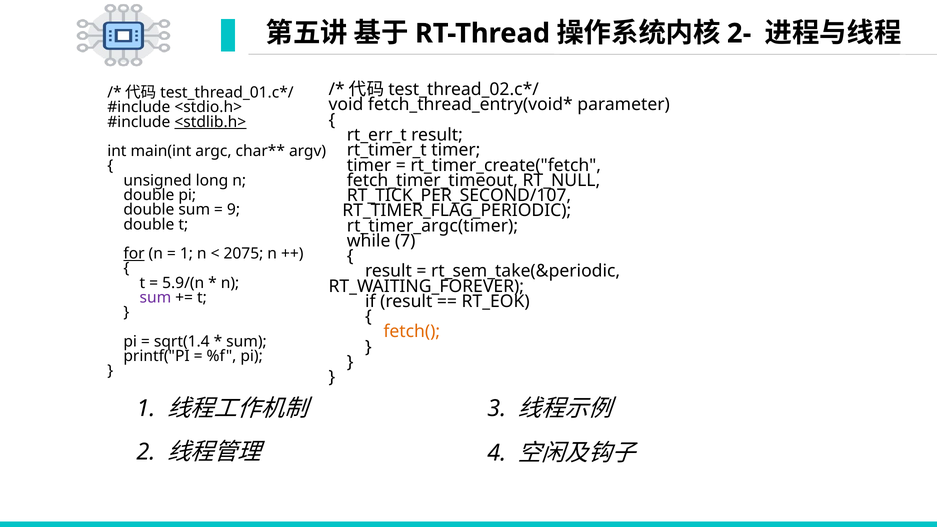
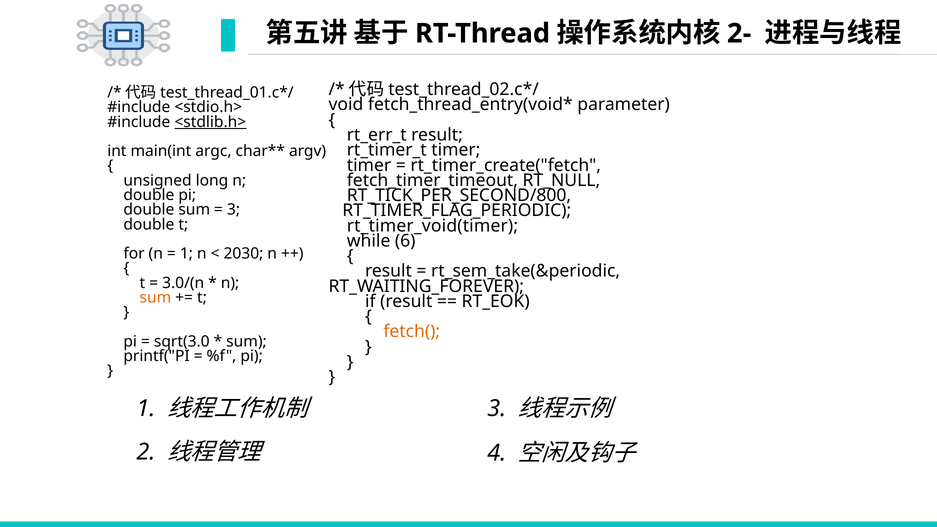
RT_TICK_PER_SECOND/107: RT_TICK_PER_SECOND/107 -> RT_TICK_PER_SECOND/800 (459, 196)
9: 9 -> 3 (234, 210)
rt_timer_argc(timer: rt_timer_argc(timer -> rt_timer_void(timer (432, 226)
7: 7 -> 6 (405, 241)
for underline: present -> none (134, 254)
2075: 2075 -> 2030 (243, 254)
5.9/(n: 5.9/(n -> 3.0/(n (183, 283)
sum colour: purple -> orange (155, 298)
sqrt(1.4: sqrt(1.4 -> sqrt(3.0 (182, 341)
